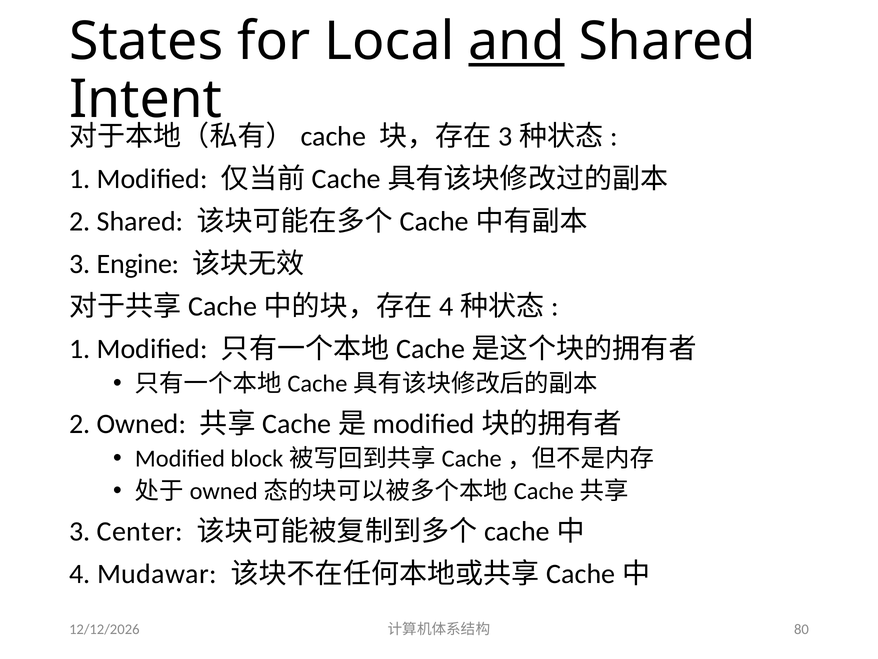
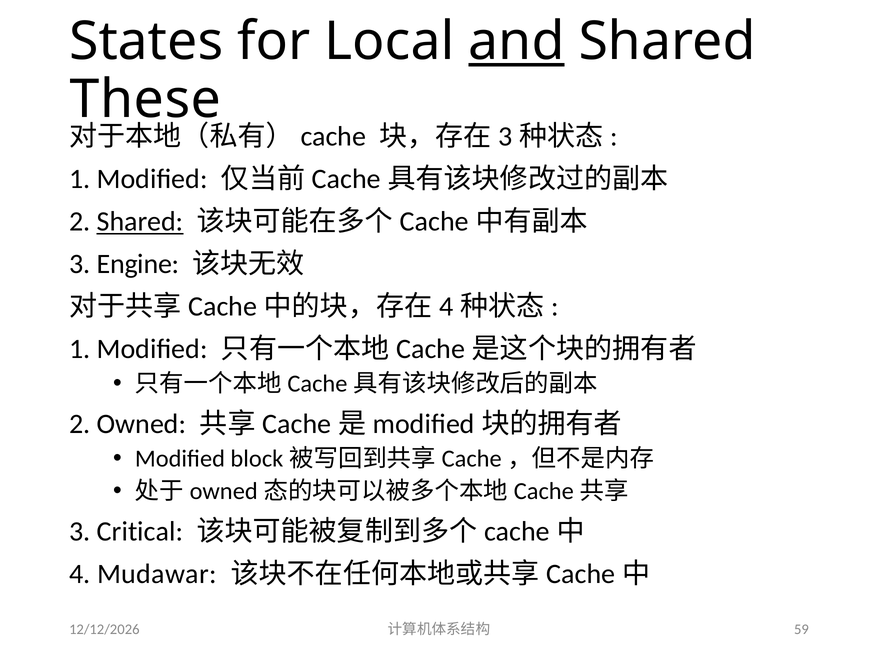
Intent: Intent -> These (145, 100)
Shared underline: none -> present (140, 221)
Center: Center -> Critical (140, 531)
80: 80 -> 59 (801, 629)
